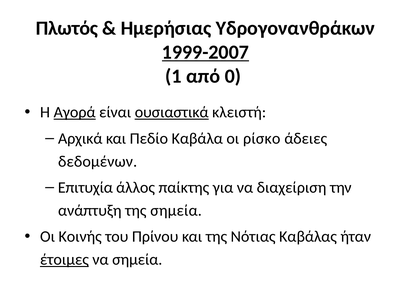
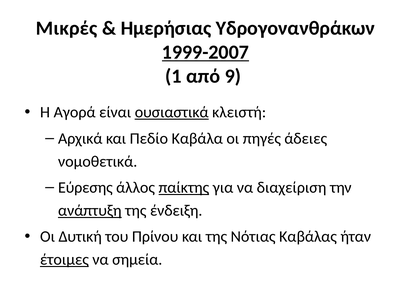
Πλωτός: Πλωτός -> Μικρές (67, 28)
0: 0 -> 9 (233, 76)
Αγορά underline: present -> none (75, 112)
ρίσκο: ρίσκο -> πηγές (262, 139)
δεδομένων: δεδομένων -> νομοθετικά (98, 162)
Επιτυχία: Επιτυχία -> Εύρεσης (85, 188)
παίκτης underline: none -> present (184, 188)
ανάπτυξη underline: none -> present (90, 211)
της σημεία: σημεία -> ένδειξη (176, 211)
Κοινής: Κοινής -> Δυτική (80, 237)
